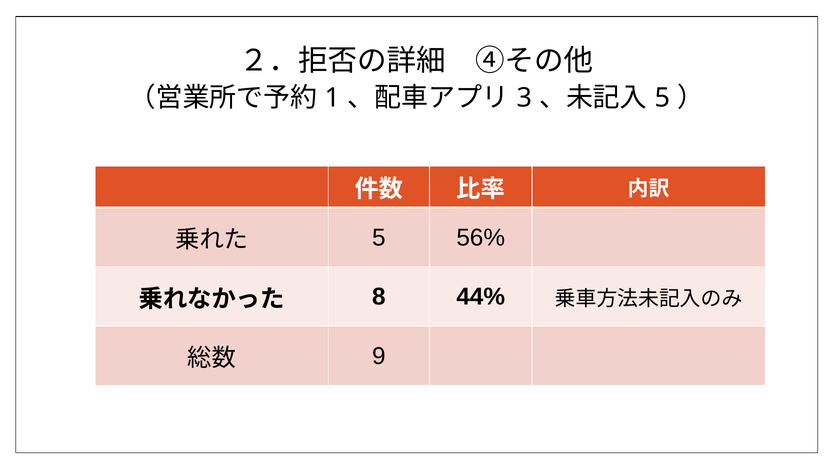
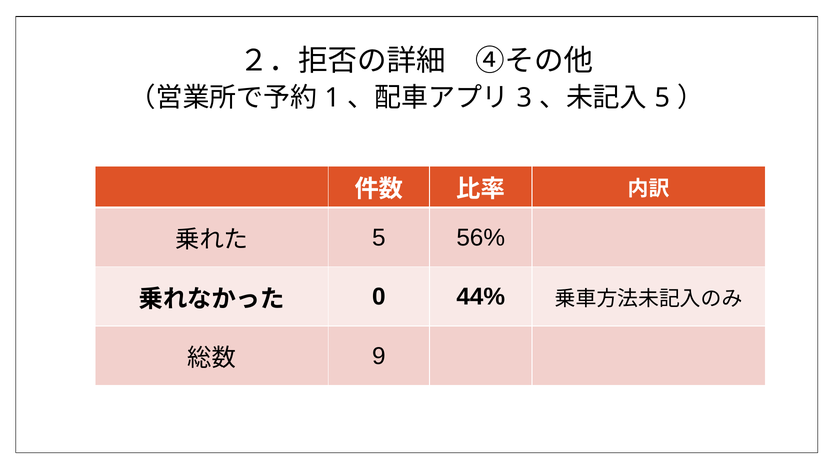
8: 8 -> 0 (379, 297)
